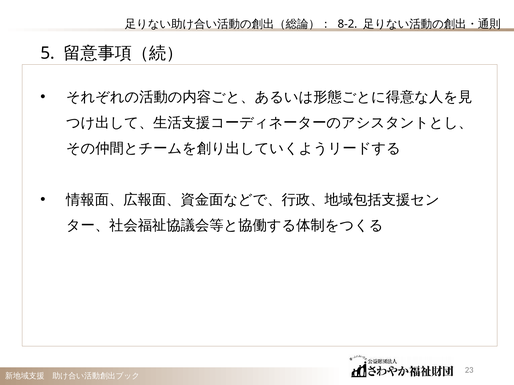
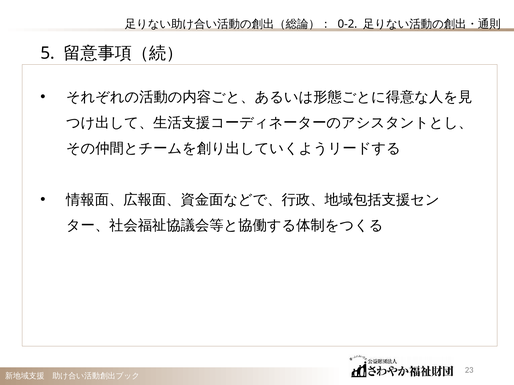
8-2: 8-2 -> 0-2 (347, 24)
